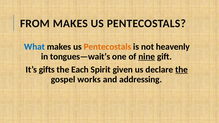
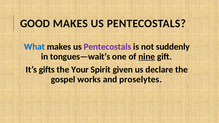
FROM: FROM -> GOOD (35, 23)
Pentecostals colour: orange -> purple (107, 47)
heavenly: heavenly -> suddenly (173, 47)
Each: Each -> Your (80, 70)
the underline: present -> none (182, 70)
addressing: addressing -> proselytes (141, 79)
